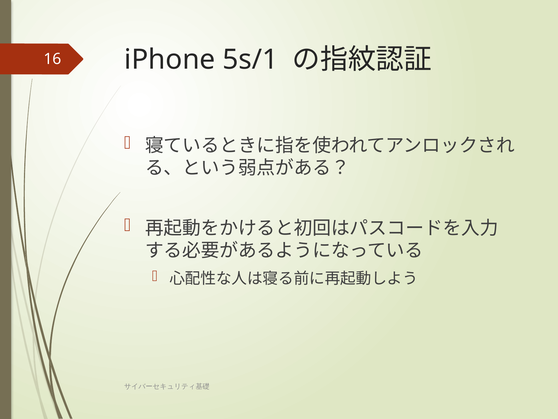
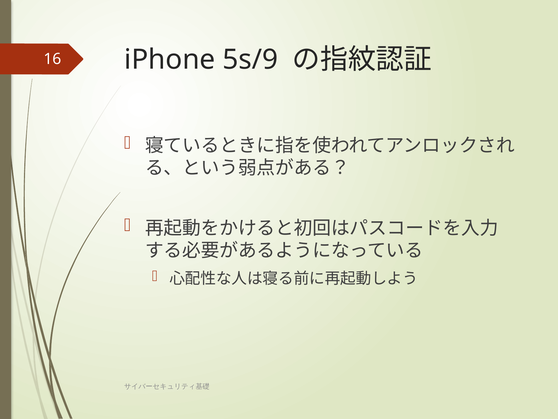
5s/1: 5s/1 -> 5s/9 (250, 60)
